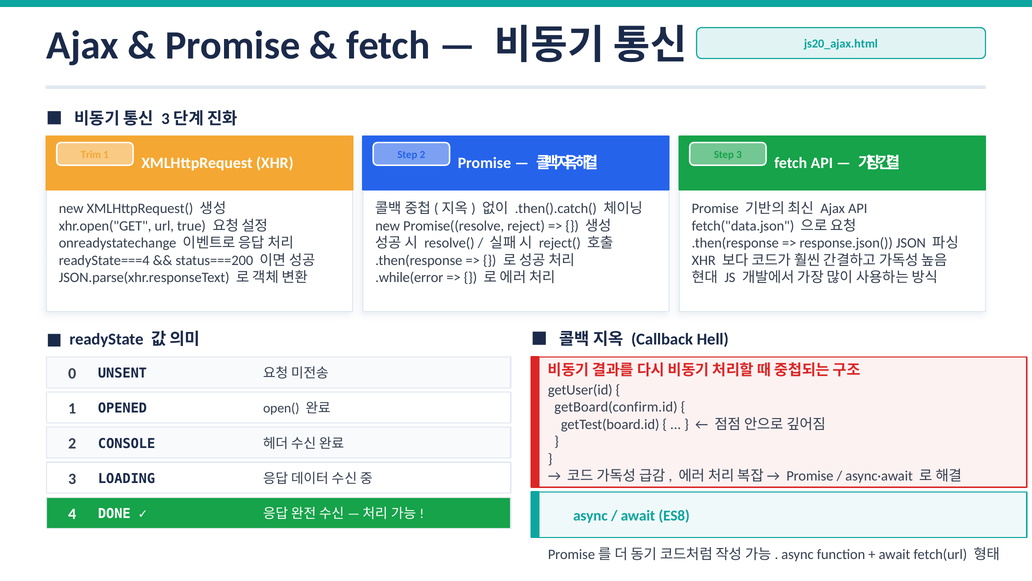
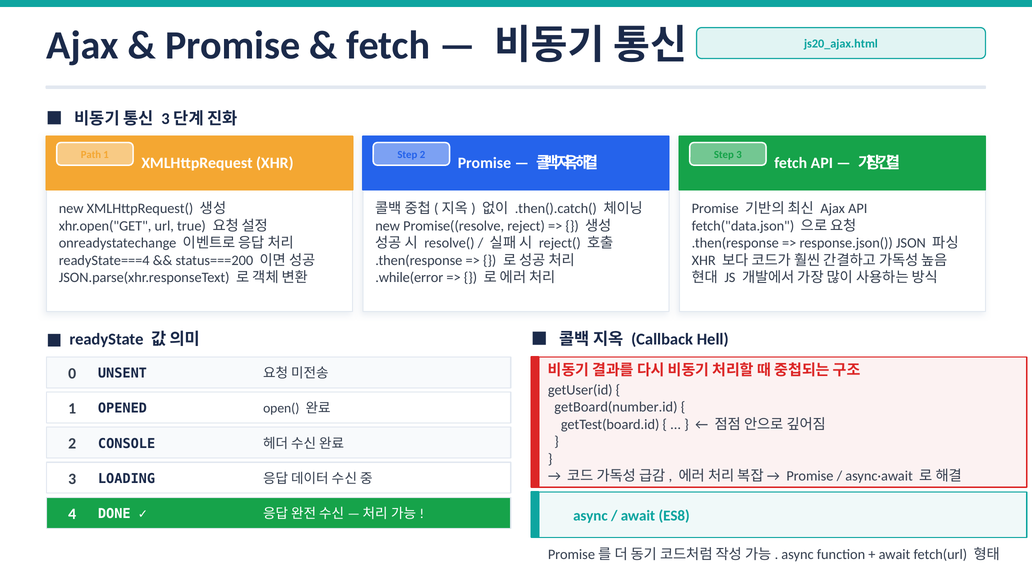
Trim: Trim -> Path (91, 154)
getBoard(confirm.id: getBoard(confirm.id -> getBoard(number.id (616, 407)
